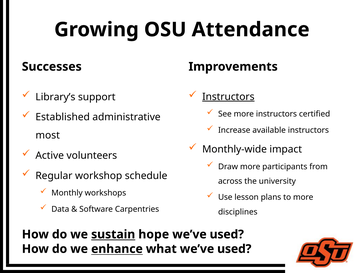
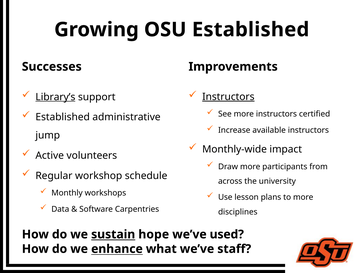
OSU Attendance: Attendance -> Established (251, 30)
Library’s underline: none -> present (55, 97)
most: most -> jump (48, 135)
what we’ve used: used -> staff (234, 249)
